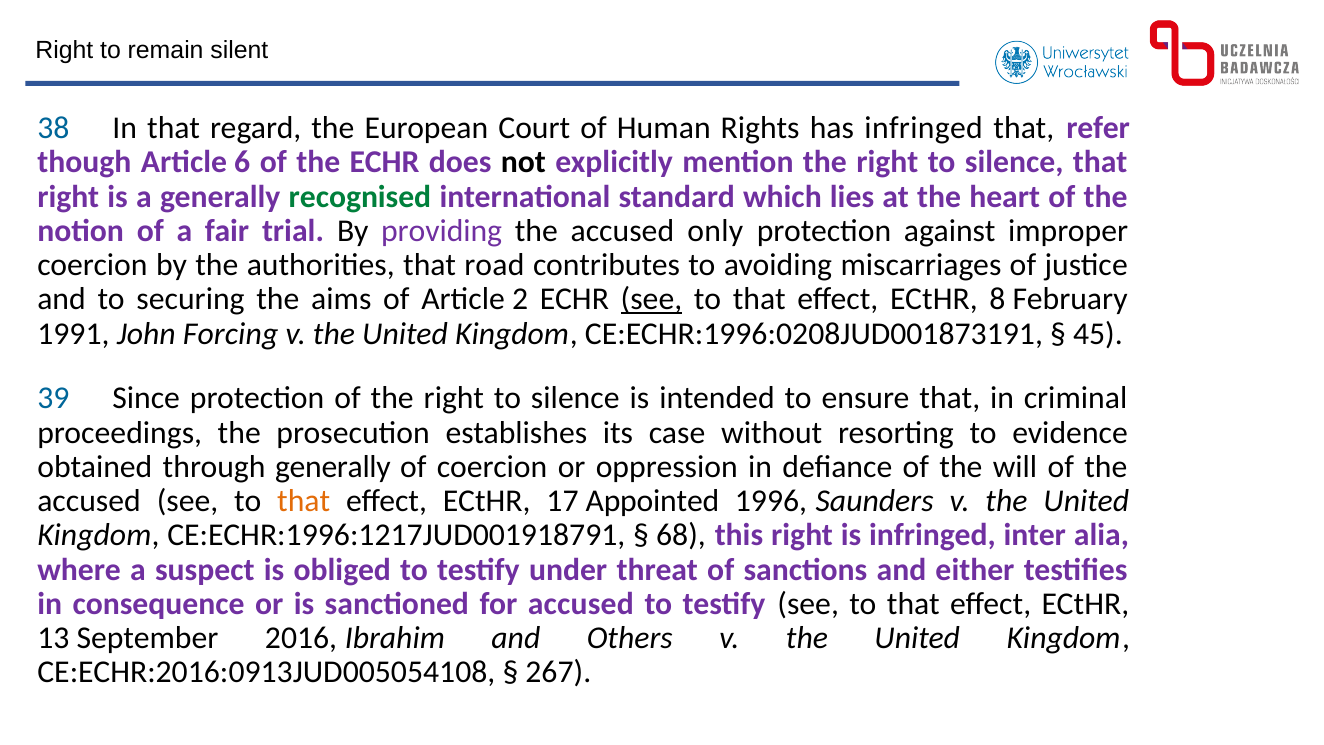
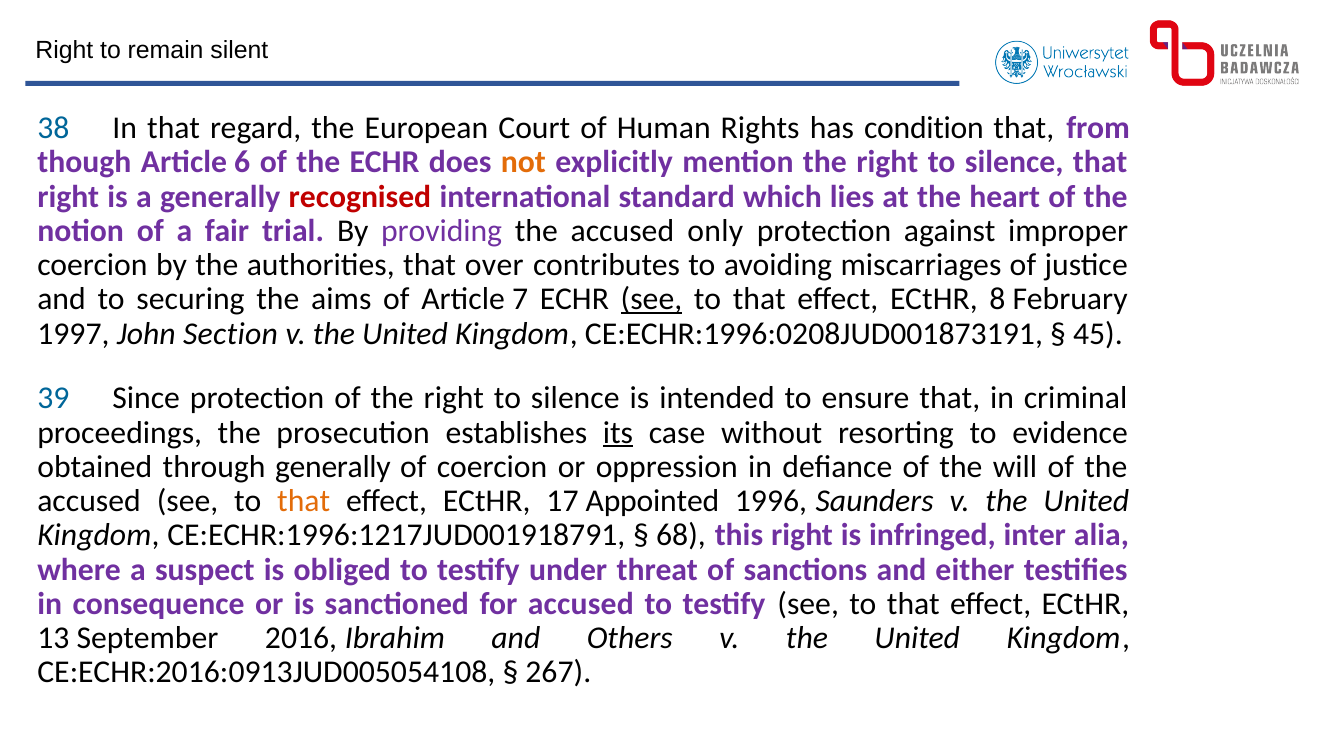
has infringed: infringed -> condition (924, 128)
refer: refer -> from (1098, 128)
not colour: black -> orange (523, 162)
recognised colour: green -> red (360, 197)
road: road -> over (494, 265)
2: 2 -> 7 (520, 299)
1991: 1991 -> 1997 (73, 334)
Forcing: Forcing -> Section (230, 334)
its underline: none -> present (618, 432)
